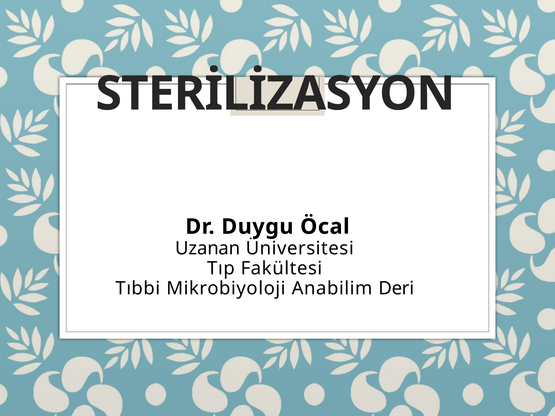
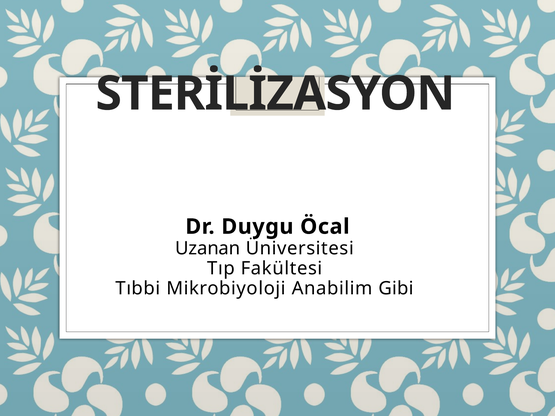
Deri: Deri -> Gibi (396, 288)
